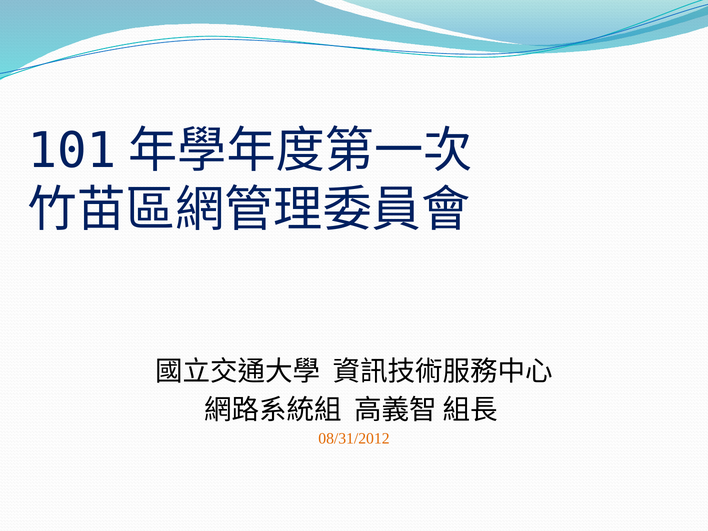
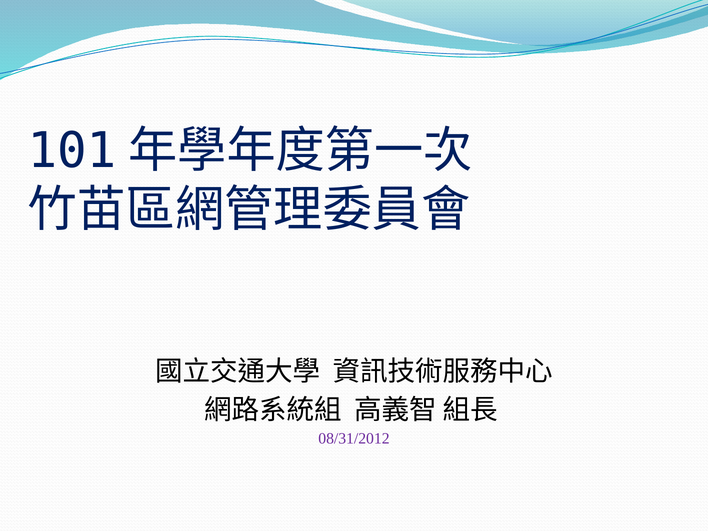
08/31/2012 colour: orange -> purple (354, 439)
